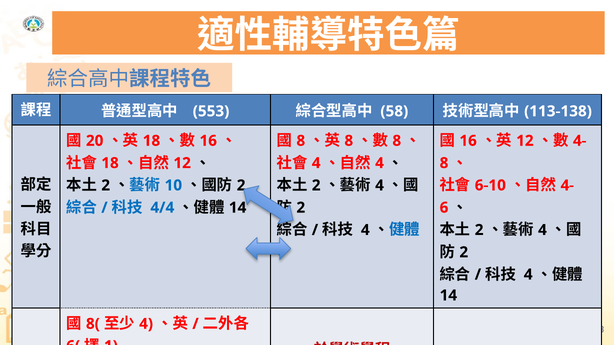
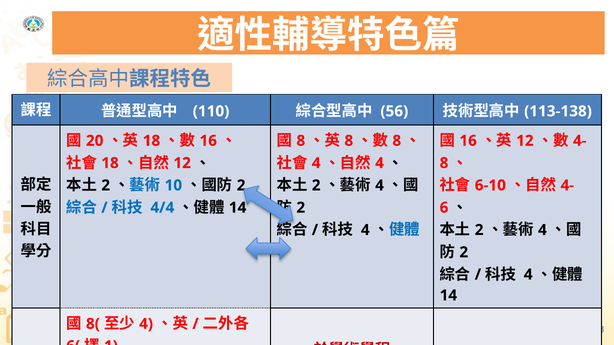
553: 553 -> 110 (211, 111)
58: 58 -> 56 (394, 111)
